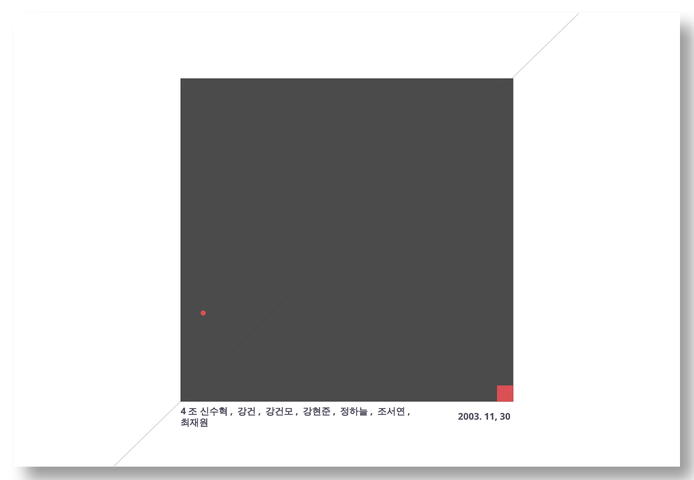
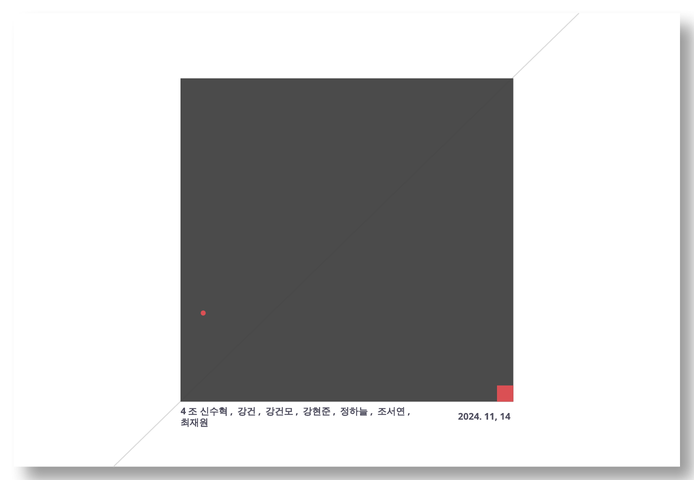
2003: 2003 -> 2024 (470, 417)
30: 30 -> 14 (505, 417)
